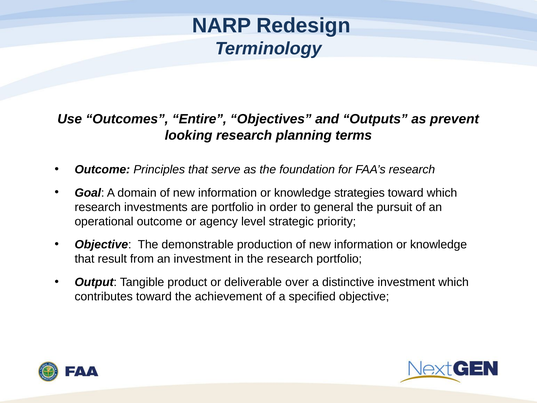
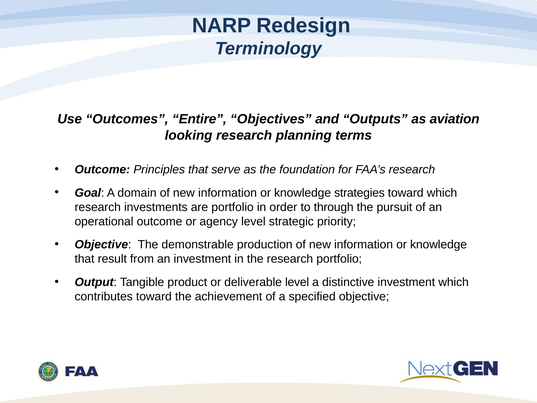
prevent: prevent -> aviation (455, 119)
general: general -> through (334, 207)
deliverable over: over -> level (297, 282)
